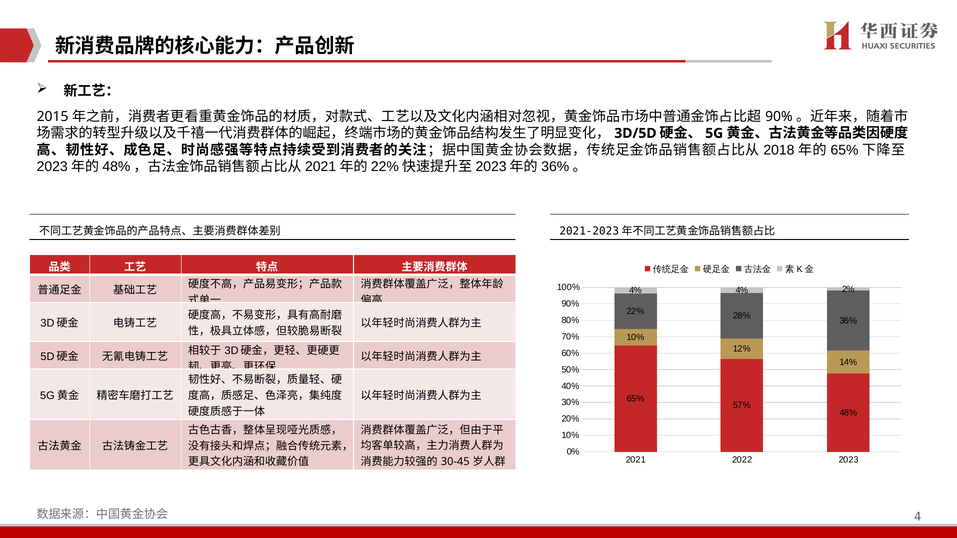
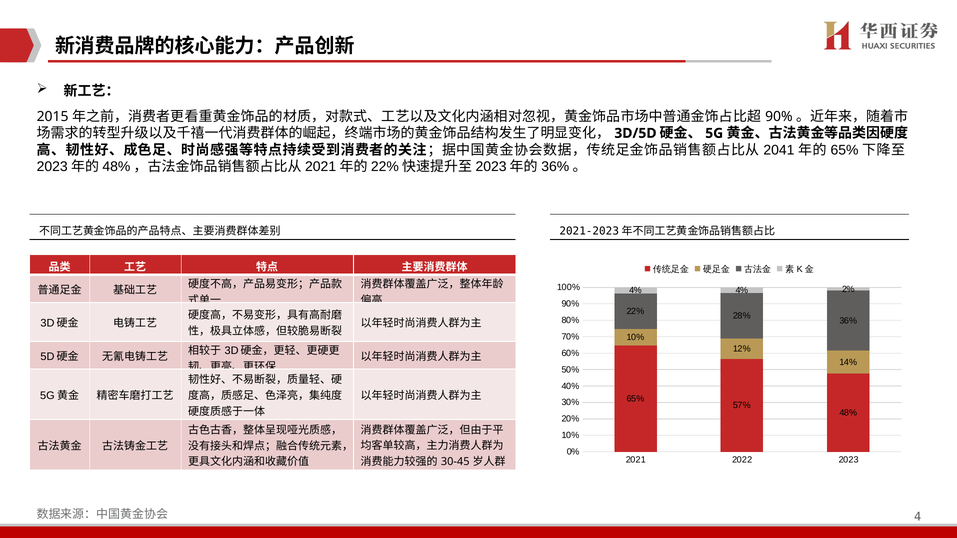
2018: 2018 -> 2041 (779, 150)
